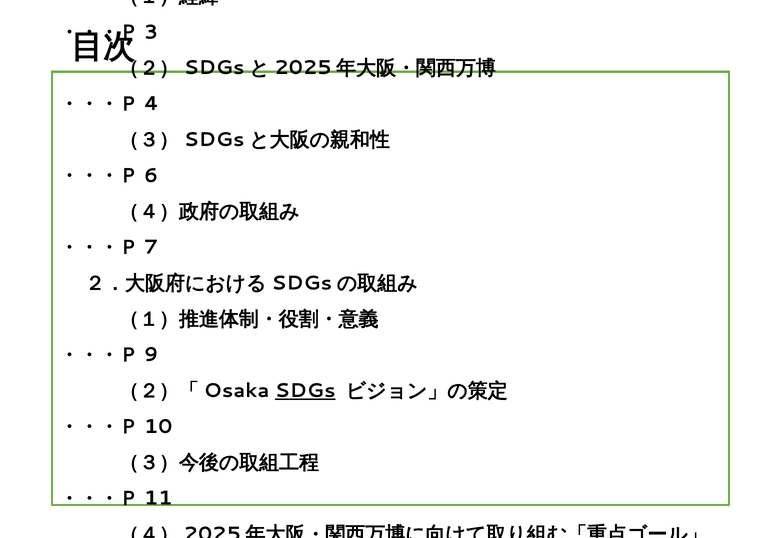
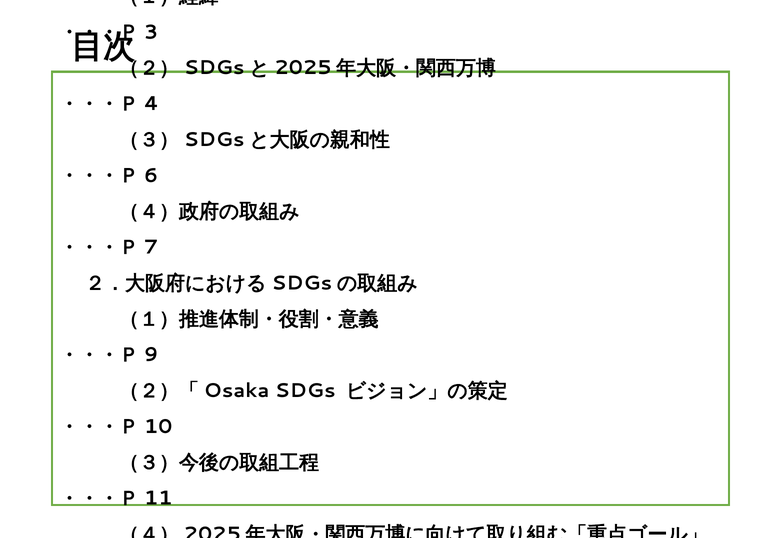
SDGs underline: present -> none (305, 391)
